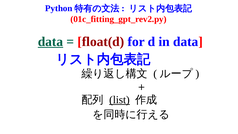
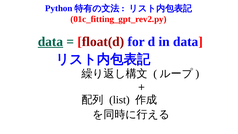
list underline: present -> none (120, 100)
